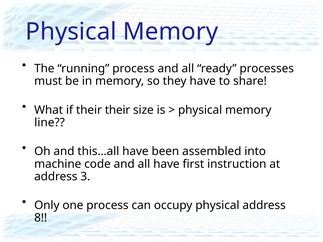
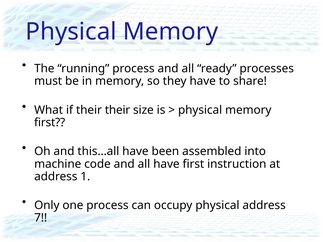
line: line -> first (50, 123)
3: 3 -> 1 (85, 177)
8: 8 -> 7 (41, 218)
